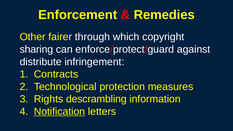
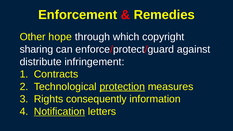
fairer: fairer -> hope (60, 37)
protection underline: none -> present (122, 87)
descrambling: descrambling -> consequently (96, 99)
